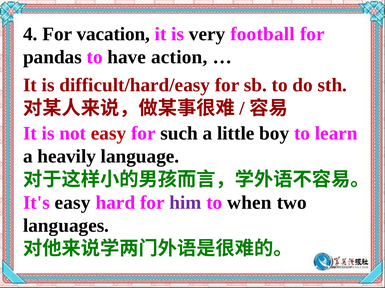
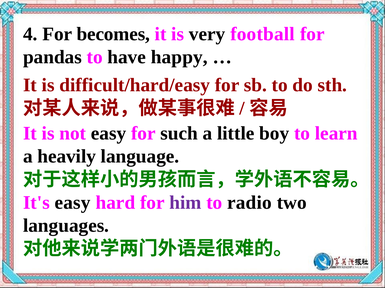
vacation: vacation -> becomes (113, 34)
action: action -> happy (179, 57)
easy colour: red -> black (109, 134)
when: when -> radio (249, 203)
